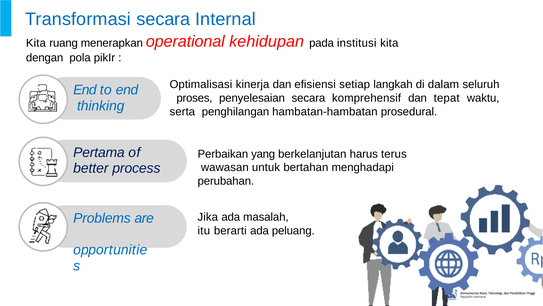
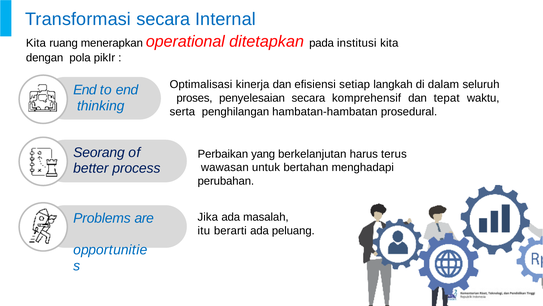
kehidupan: kehidupan -> ditetapkan (267, 42)
Pertama: Pertama -> Seorang (99, 152)
